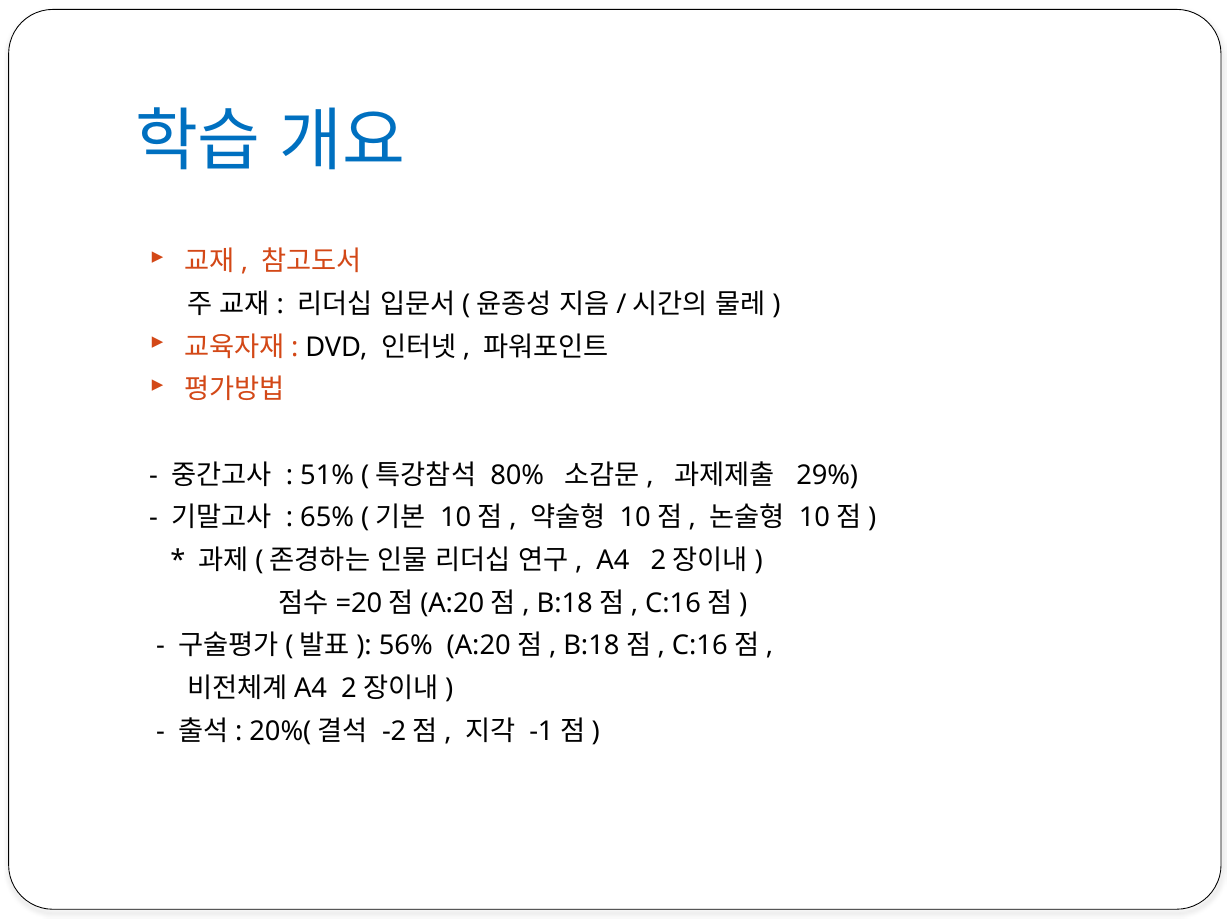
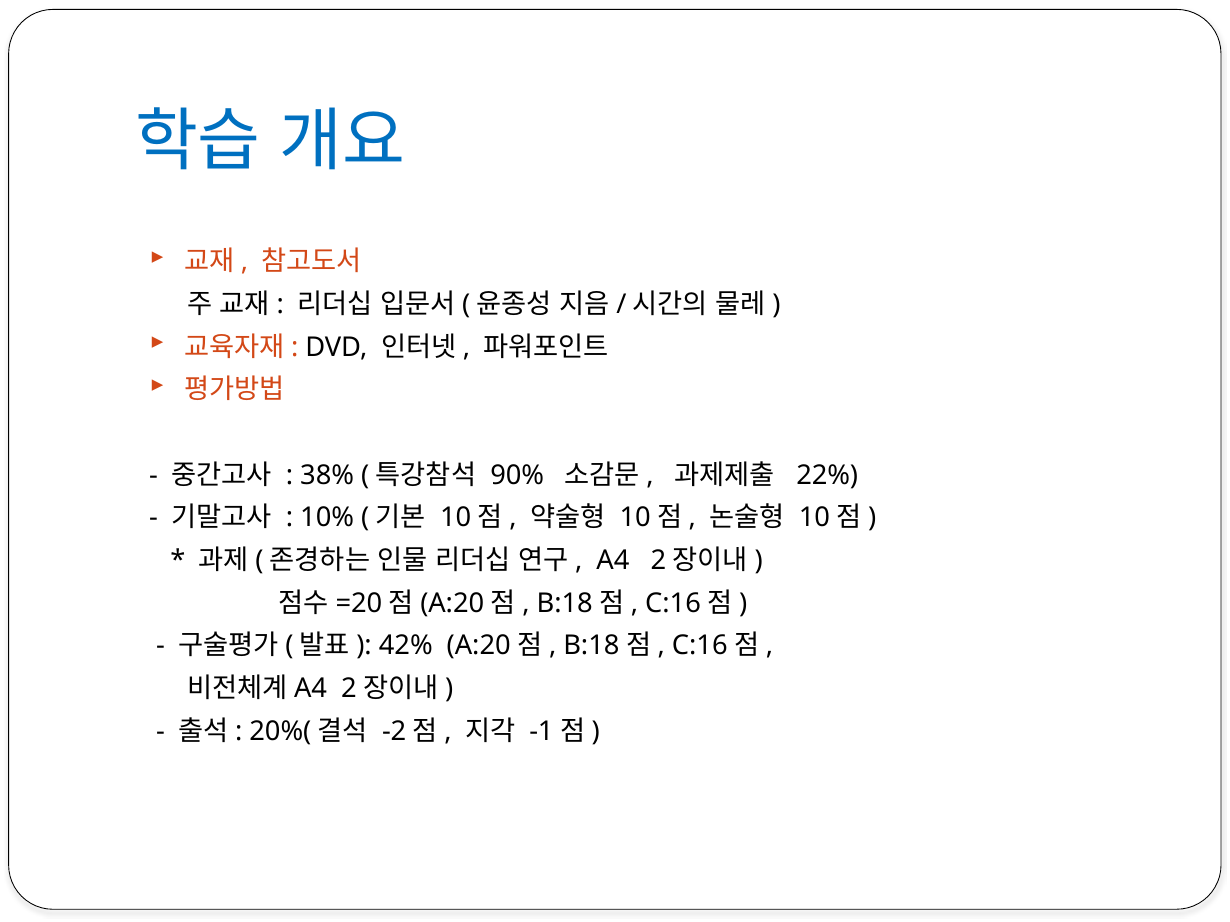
51%: 51% -> 38% (327, 475)
80%: 80% -> 90% (517, 475)
29%: 29% -> 22% (827, 475)
65%: 65% -> 10% (327, 518)
56%: 56% -> 42% (406, 646)
